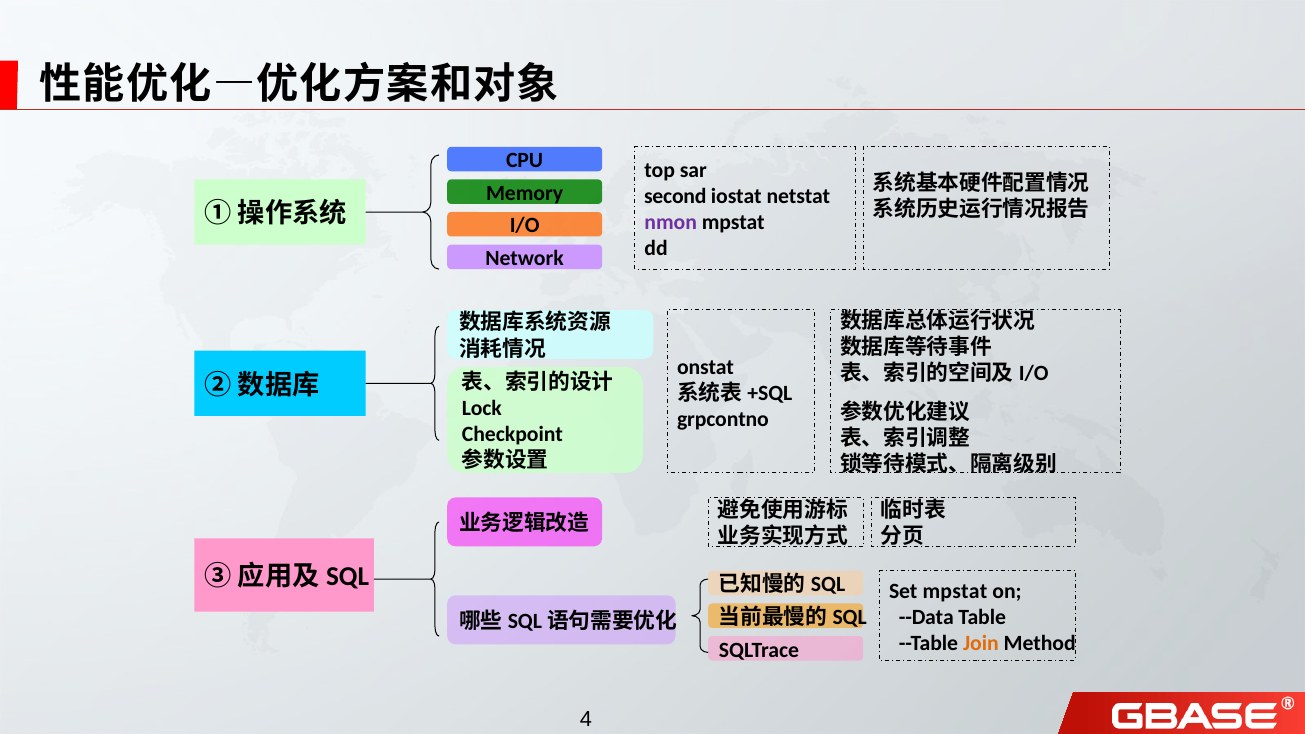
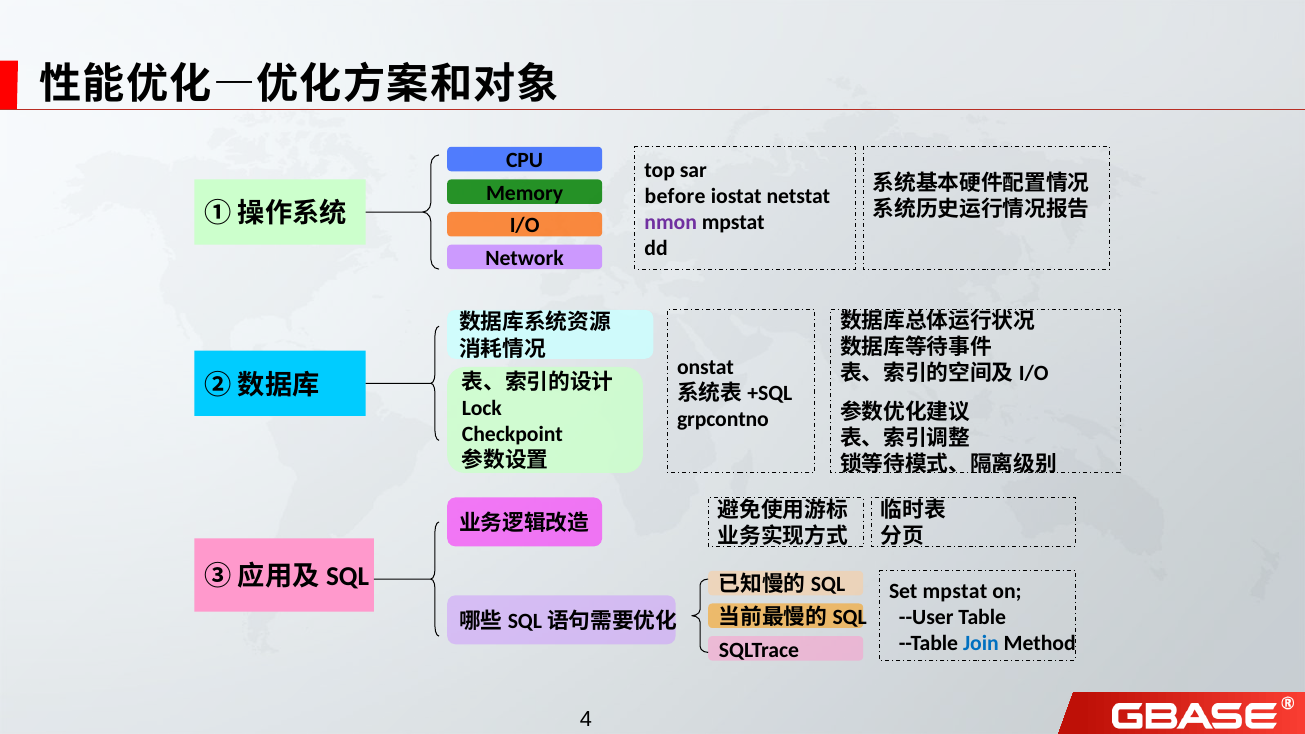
second: second -> before (675, 196)
--Data: --Data -> --User (926, 617)
Join colour: orange -> blue (981, 643)
